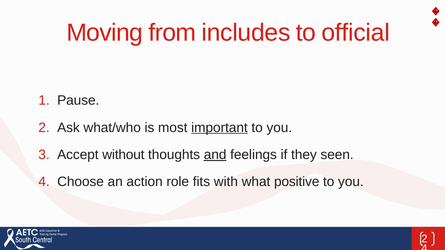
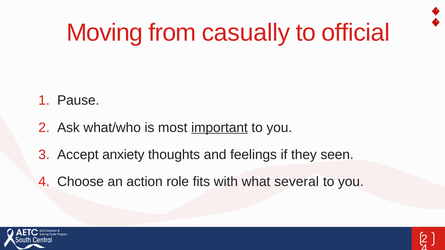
includes: includes -> casually (246, 33)
without: without -> anxiety (123, 155)
and underline: present -> none (215, 155)
positive: positive -> several (297, 182)
